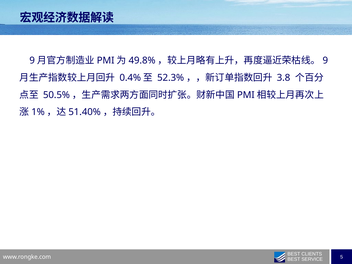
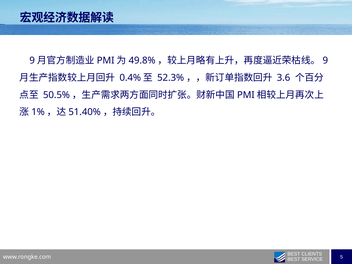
3.8: 3.8 -> 3.6 (284, 78)
